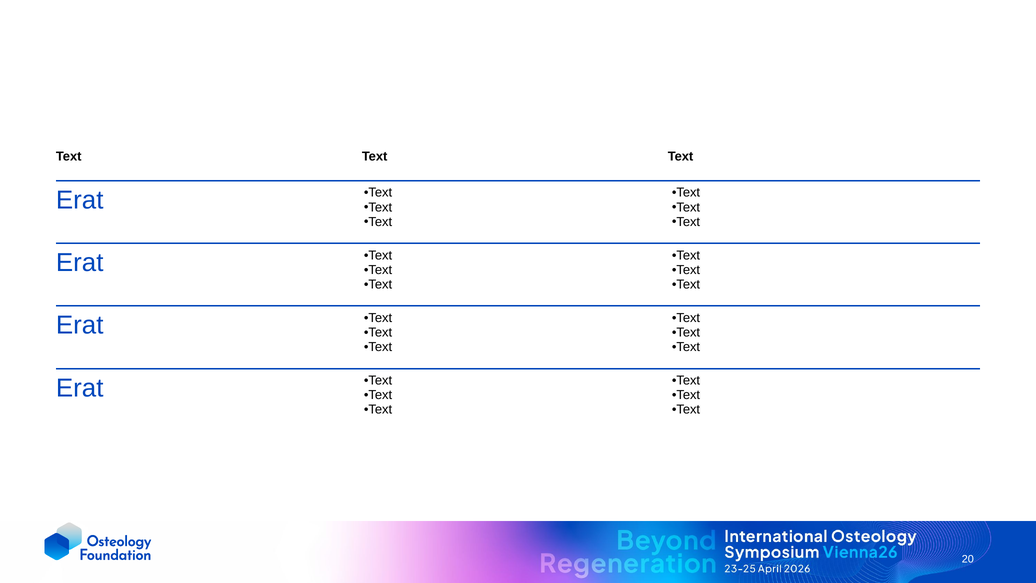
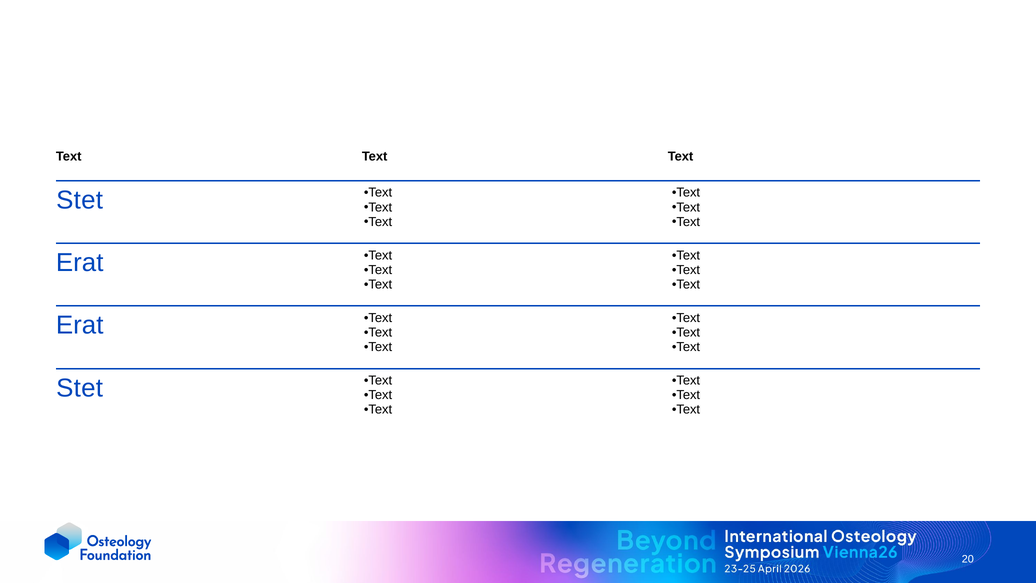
Erat: Erat -> Stet (80, 200)
Erat: Erat -> Stet (80, 388)
